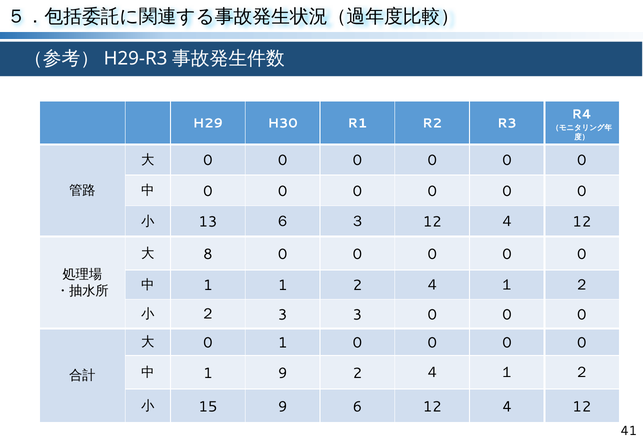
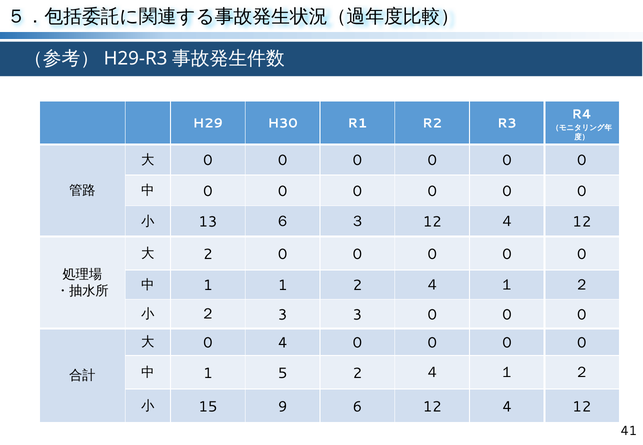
8: 8 -> 2 (208, 254)
0 1: 1 -> 4 (283, 343)
1 9: 9 -> 5 (283, 373)
